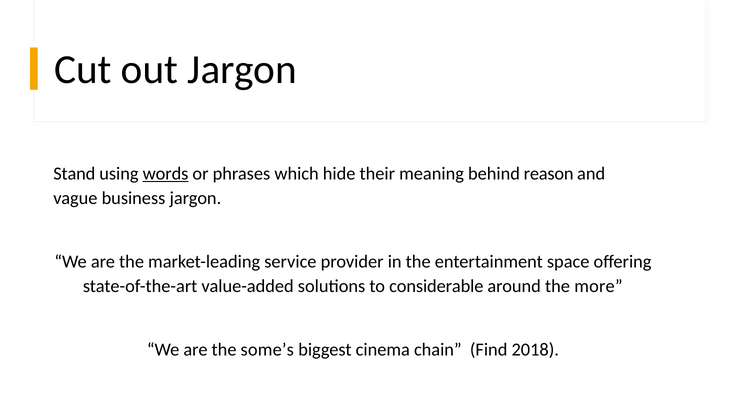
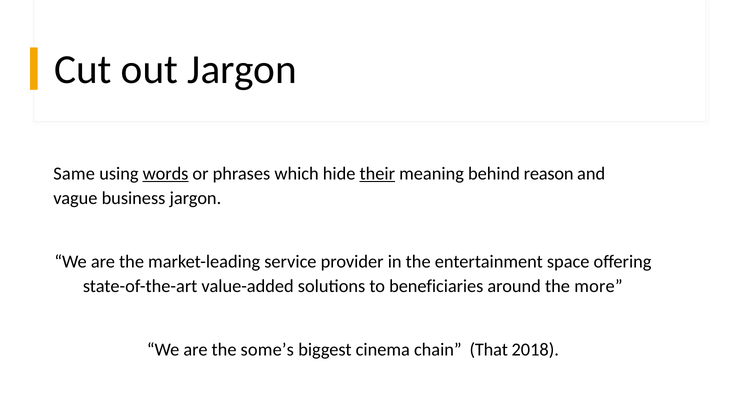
Stand: Stand -> Same (74, 174)
their underline: none -> present (377, 174)
considerable: considerable -> beneficiaries (436, 286)
Find: Find -> That (489, 350)
